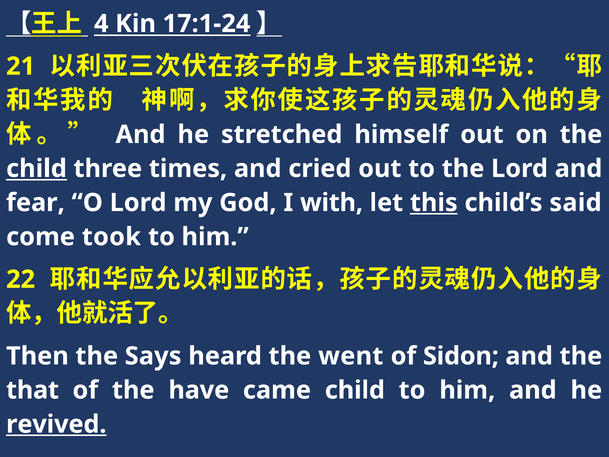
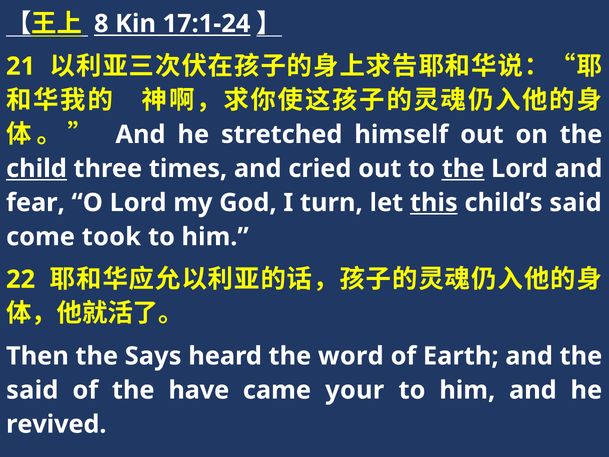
4: 4 -> 8 (101, 24)
the underline: none -> present (463, 169)
with: with -> turn (331, 203)
went: went -> word (351, 356)
Sidon: Sidon -> Earth (461, 356)
that: that -> said (32, 390)
came child: child -> your (355, 390)
revived underline: present -> none (56, 424)
